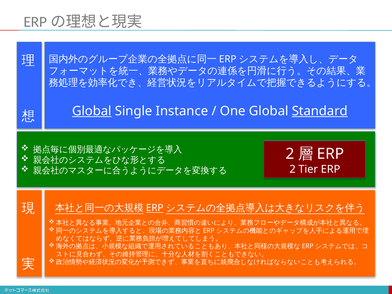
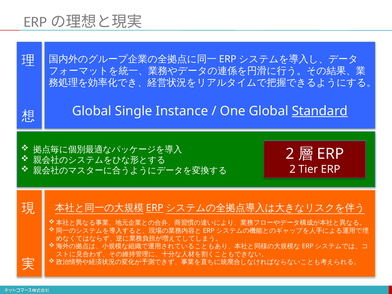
Global underline: present -> none (92, 111)
